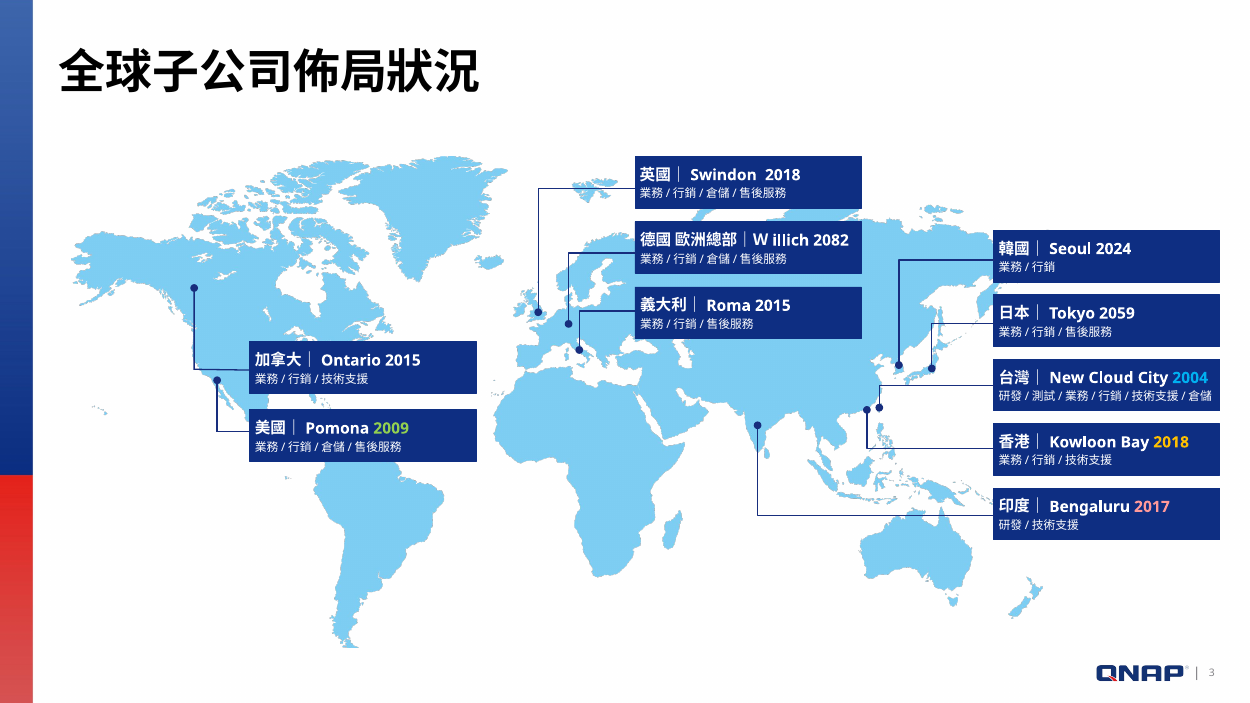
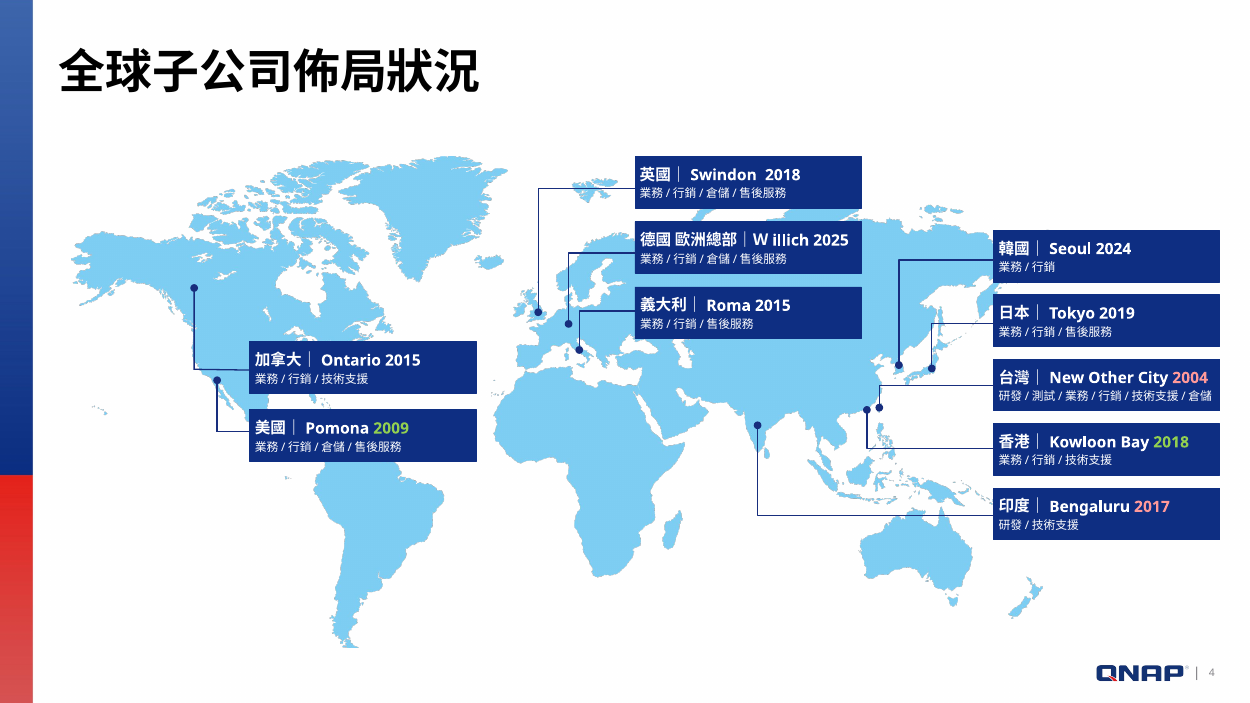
2082: 2082 -> 2025 (831, 240)
2059: 2059 -> 2019 (1117, 313)
Cloud: Cloud -> Other (1111, 378)
2004 colour: light blue -> pink (1190, 378)
2018 colour: yellow -> light green (1171, 442)
3: 3 -> 4 (1212, 673)
